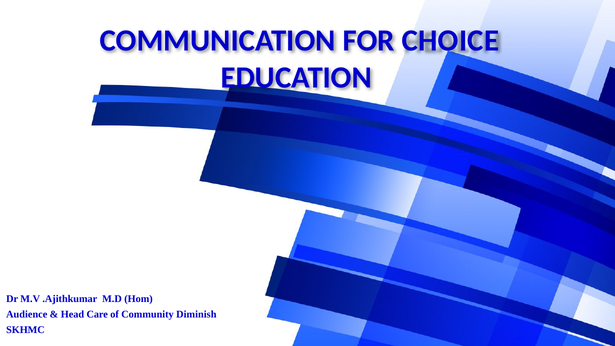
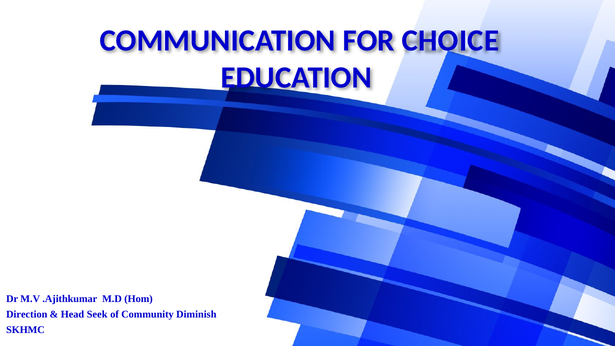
Audience: Audience -> Direction (27, 314)
Care: Care -> Seek (97, 314)
